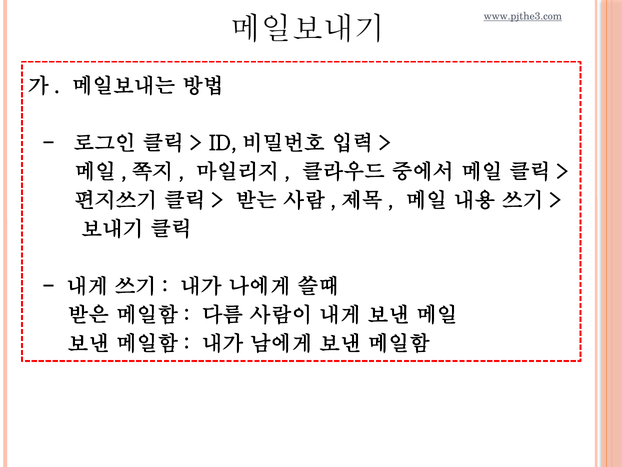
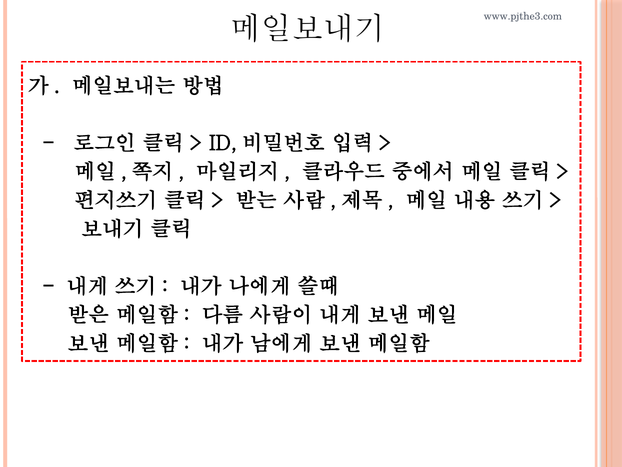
www.pjthe3.com underline: present -> none (523, 16)
